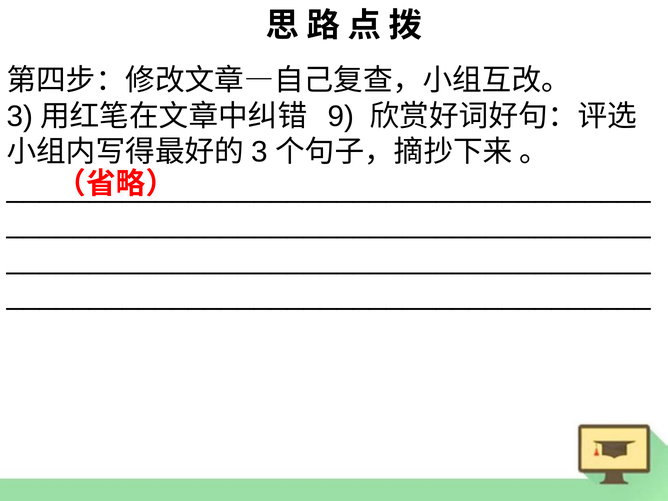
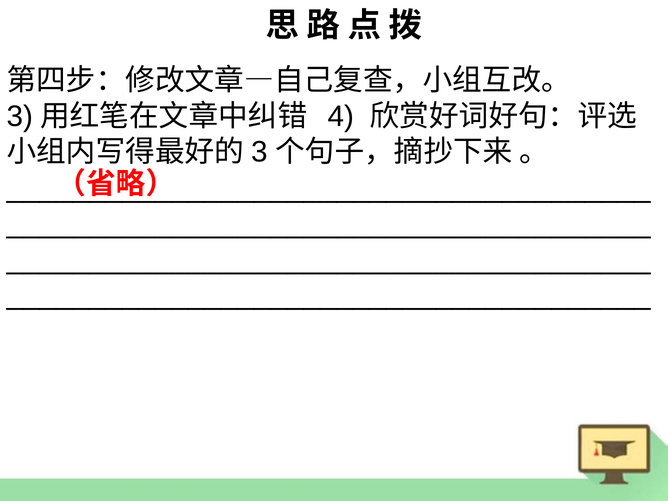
9: 9 -> 4 (341, 116)
